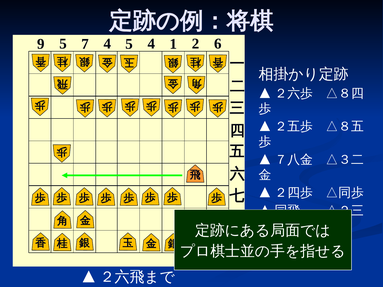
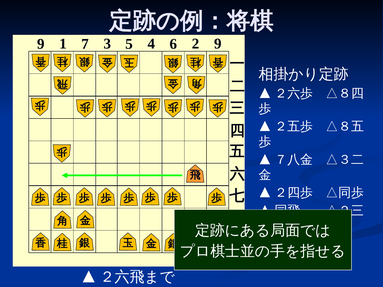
9 5: 5 -> 1 (63, 44)
7 4: 4 -> 3 (107, 44)
1: 1 -> 6 (173, 44)
2 6: 6 -> 9 (218, 44)
